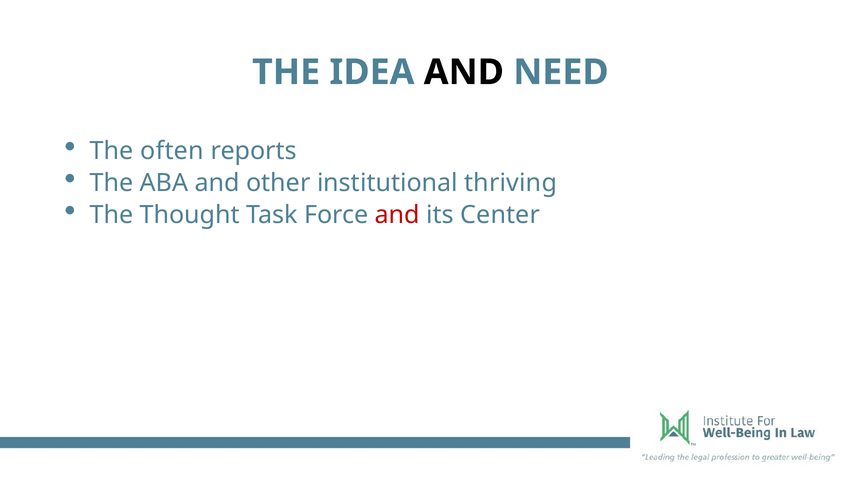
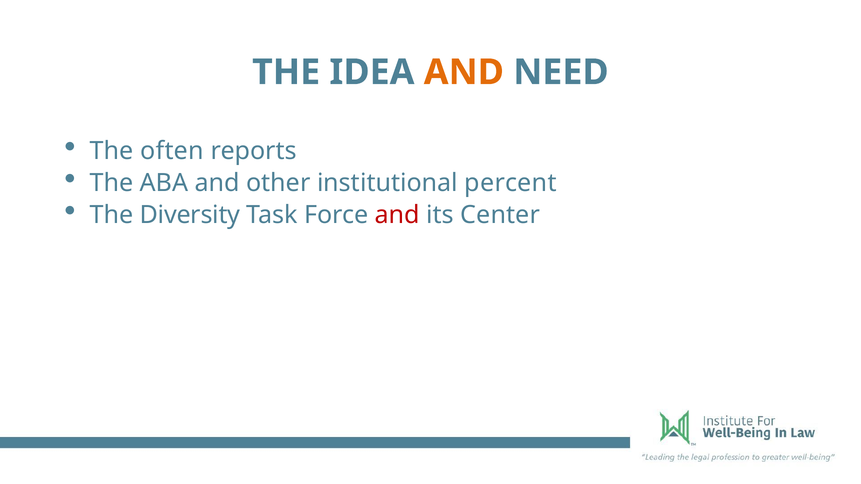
AND colour: black -> orange (464, 72)
thriving: thriving -> percent (511, 183)
Thought: Thought -> Diversity (190, 215)
